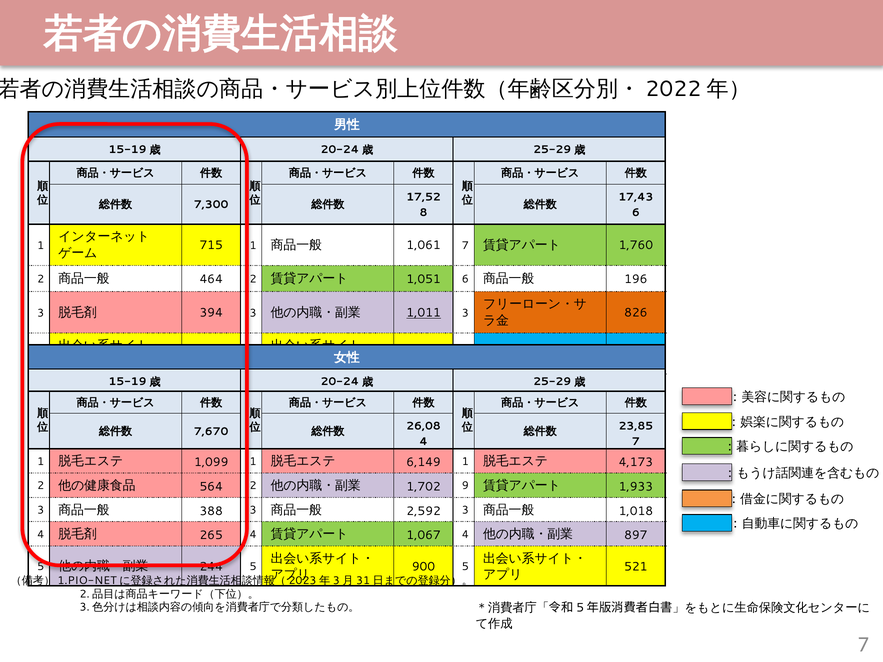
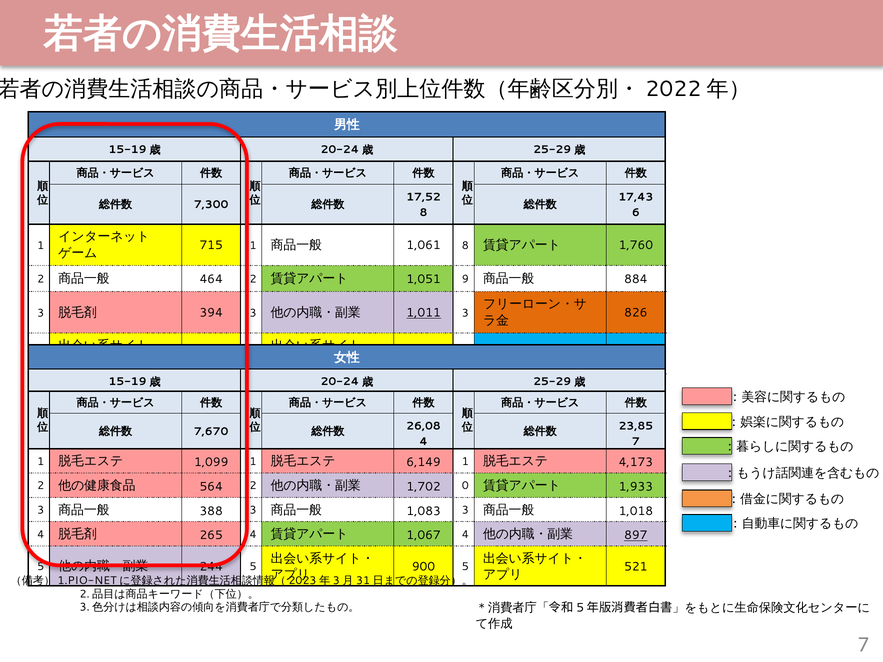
1,061 7: 7 -> 8 (465, 245)
1,051 6: 6 -> 9 (465, 279)
196: 196 -> 884 (636, 279)
9: 9 -> 0 (465, 486)
2,592: 2,592 -> 1,083 (424, 511)
897 underline: none -> present (636, 536)
